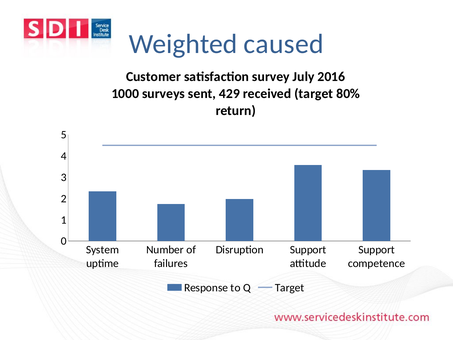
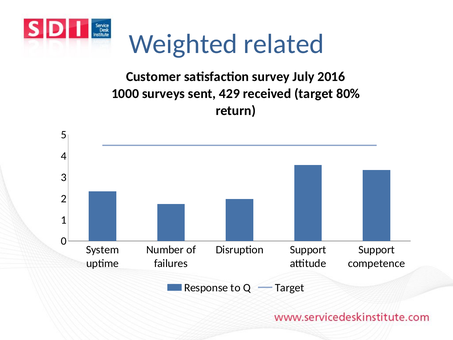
caused: caused -> related (284, 44)
